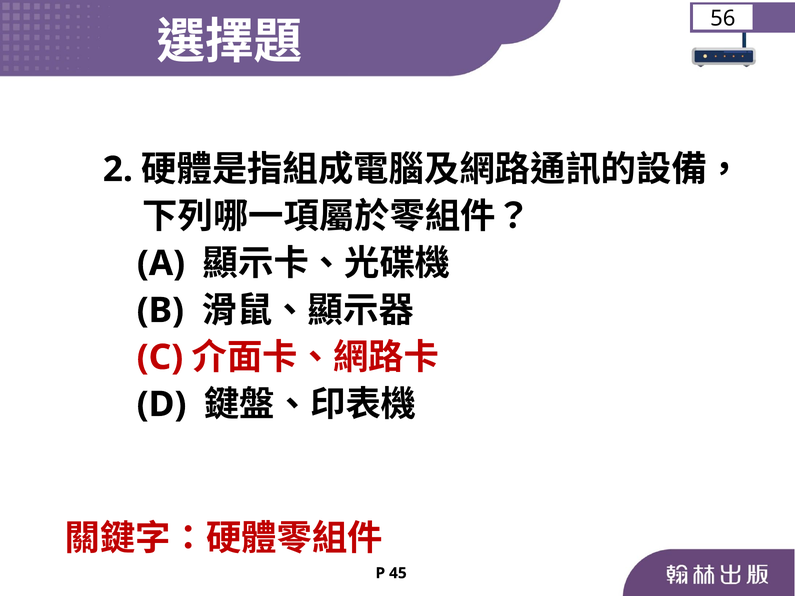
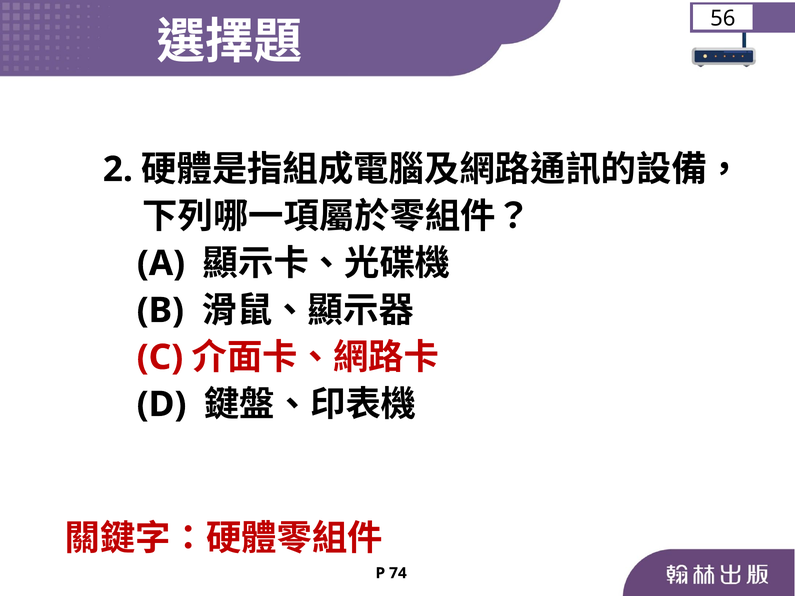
45: 45 -> 74 (398, 573)
